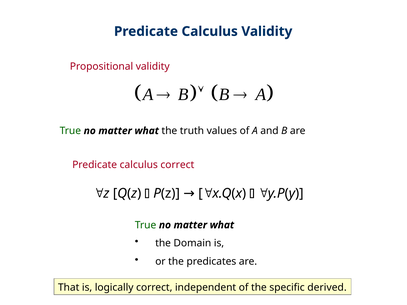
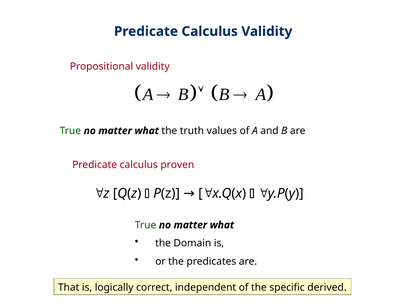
calculus correct: correct -> proven (177, 165)
